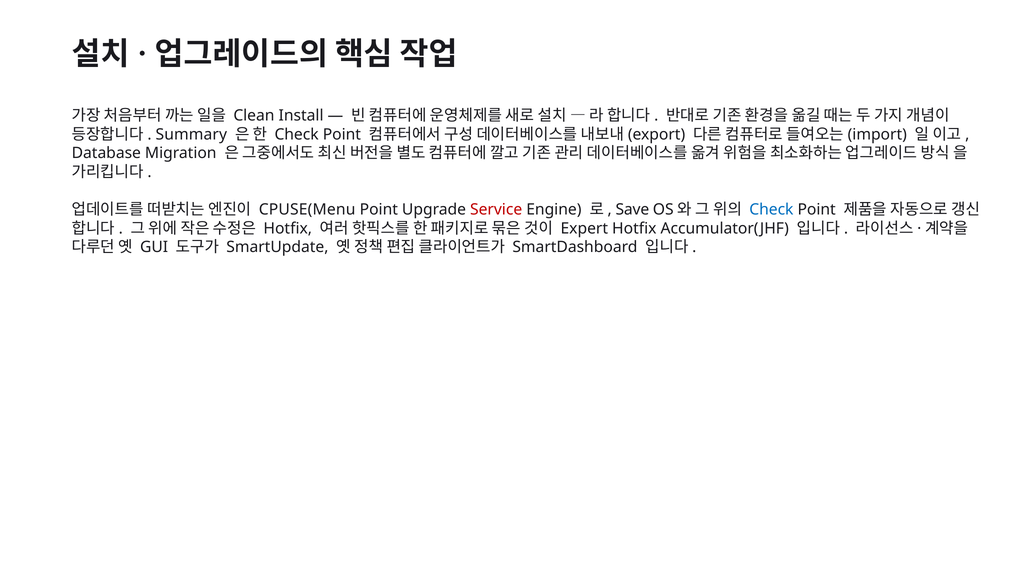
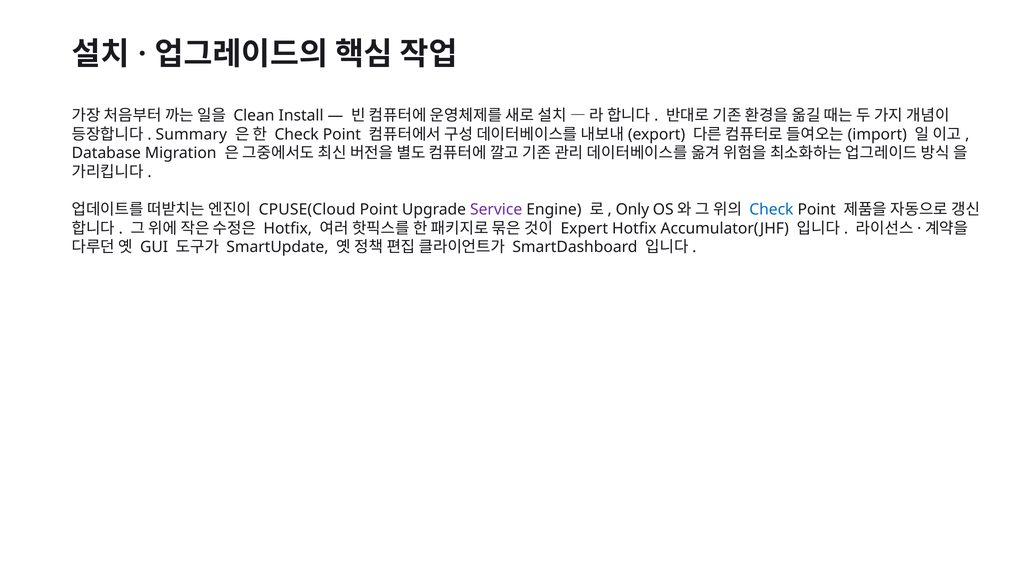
CPUSE(Menu: CPUSE(Menu -> CPUSE(Cloud (307, 210)
Service colour: red -> purple (496, 210)
Save: Save -> Only (632, 210)
